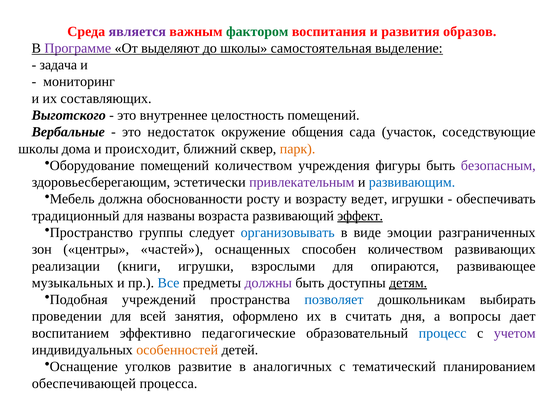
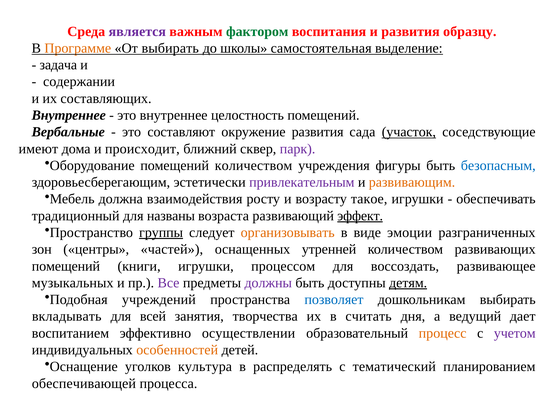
образов: образов -> образцу (470, 31)
Программе colour: purple -> orange (78, 48)
От выделяют: выделяют -> выбирать (170, 48)
мониторинг: мониторинг -> содержании (79, 82)
Выготского: Выготского -> Внутреннее (69, 115)
недостаток: недостаток -> составляют (181, 132)
окружение общения: общения -> развития (318, 132)
участок underline: none -> present (409, 132)
школы: школы -> имеют (38, 149)
парк colour: orange -> purple (298, 149)
безопасным colour: purple -> blue (498, 166)
развивающим colour: blue -> orange (412, 182)
обоснованности: обоснованности -> взаимодействия (195, 199)
ведет: ведет -> такое (369, 199)
группы underline: none -> present (161, 233)
организовывать colour: blue -> orange (288, 233)
способен: способен -> утренней (329, 249)
реализации: реализации -> помещений (66, 266)
взрослыми: взрослыми -> процессом (283, 266)
опираются: опираются -> воссоздать (405, 266)
Все colour: blue -> purple (169, 283)
проведении: проведении -> вкладывать (67, 317)
оформлено: оформлено -> творчества (265, 317)
вопросы: вопросы -> ведущий (475, 317)
педагогические: педагогические -> осуществлении (249, 333)
процесс colour: blue -> orange (443, 333)
развитие: развитие -> культура (205, 367)
аналогичных: аналогичных -> распределять (293, 367)
